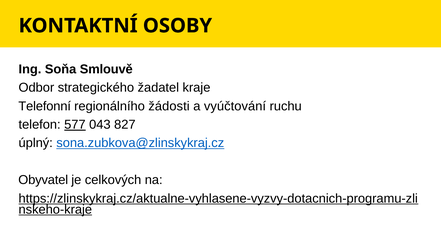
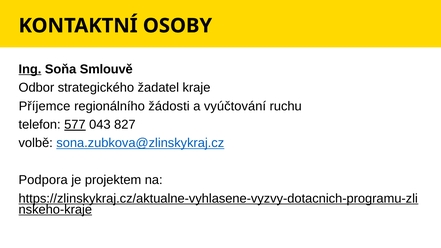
Ing underline: none -> present (30, 69)
Telefonní: Telefonní -> Příjemce (45, 106)
úplný: úplný -> volbě (36, 143)
Obyvatel: Obyvatel -> Podpora (43, 180)
celkových: celkových -> projektem (113, 180)
